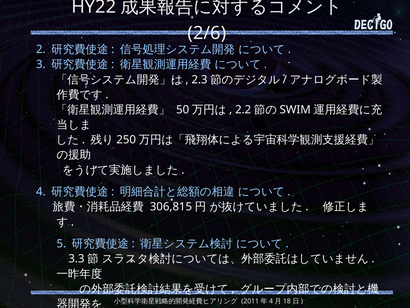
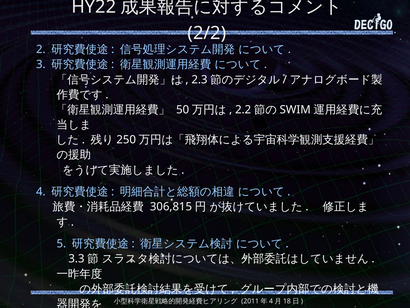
2/6: 2/6 -> 2/2 (207, 33)
